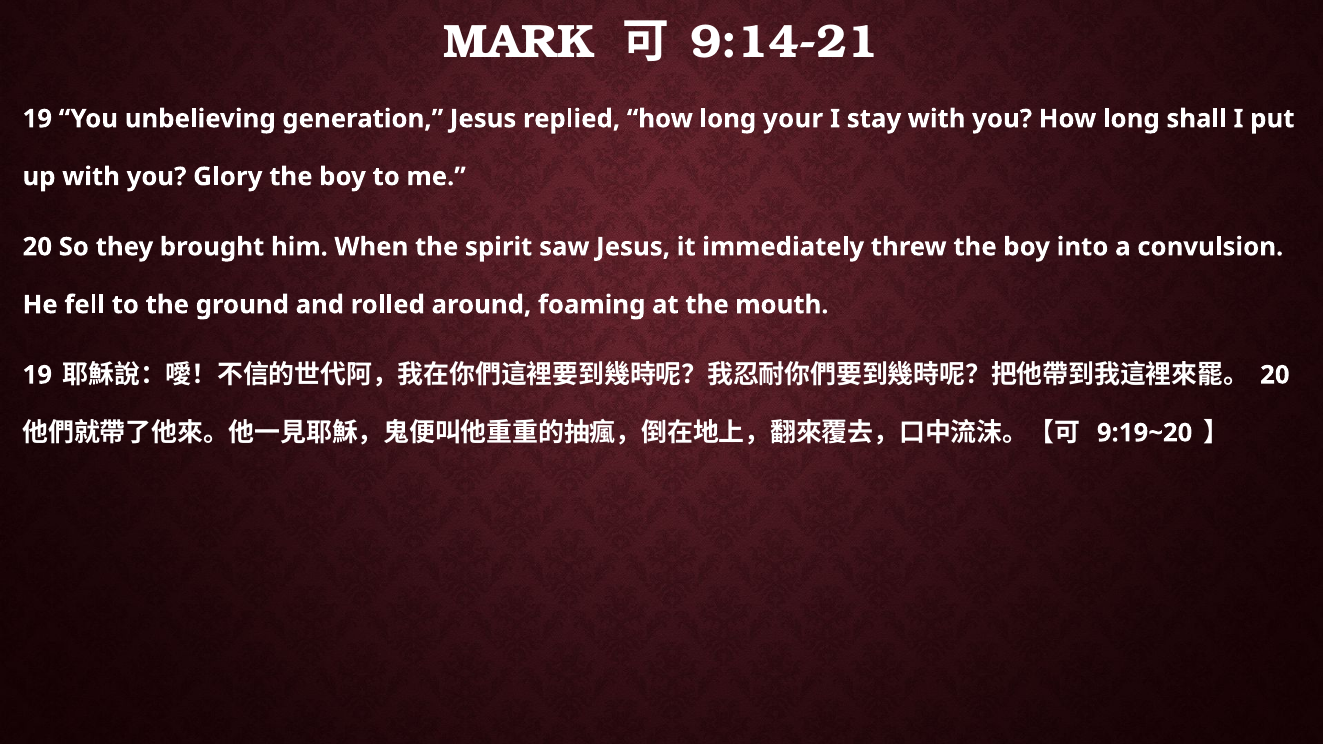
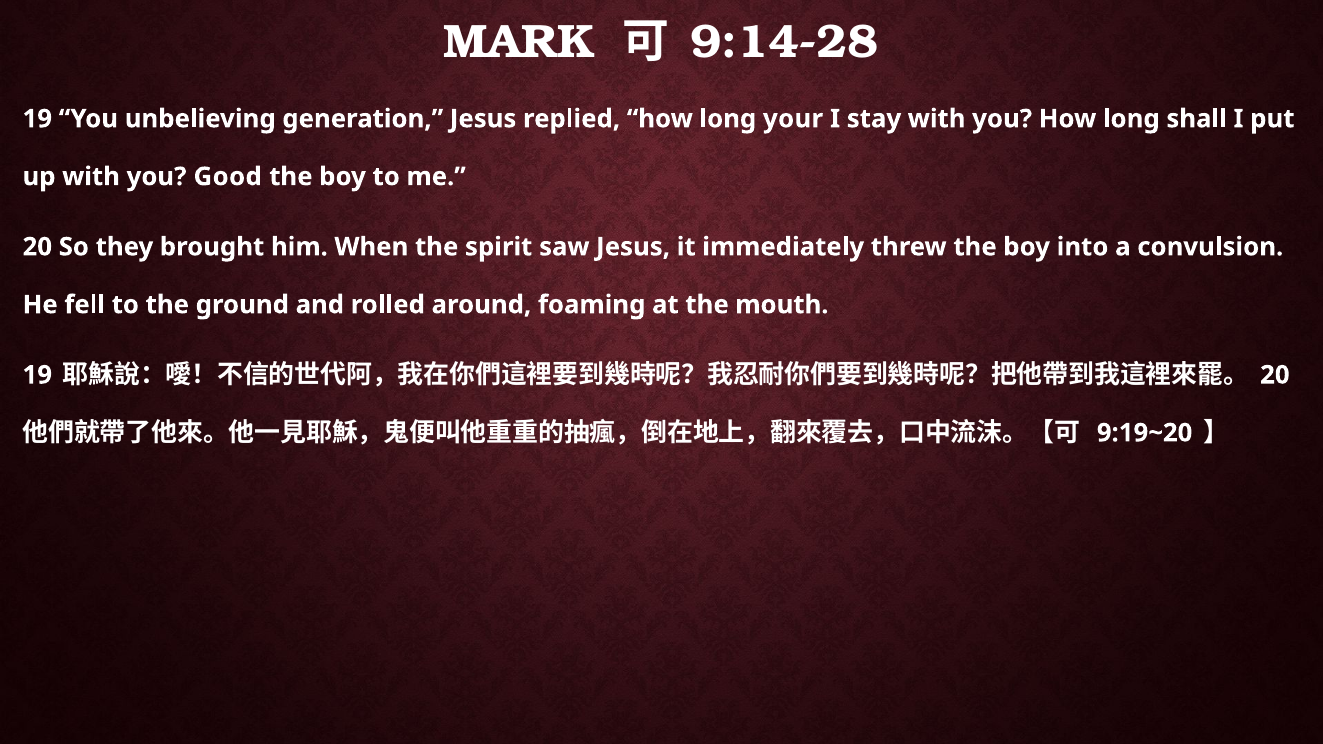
9:14-21: 9:14-21 -> 9:14-28 (784, 42)
Glory: Glory -> Good (228, 177)
